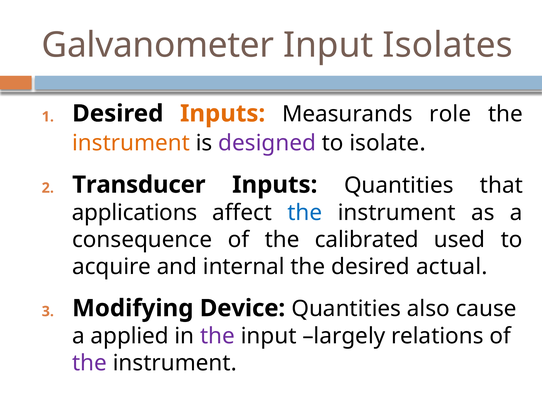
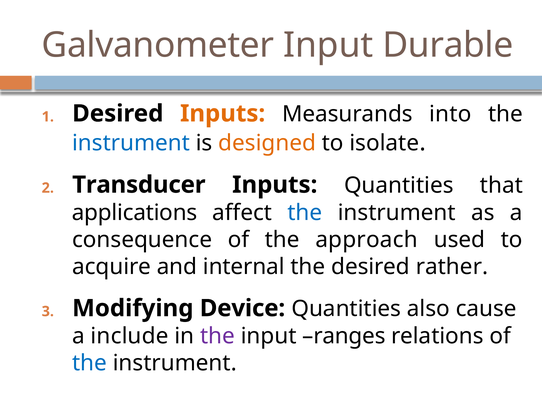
Isolates: Isolates -> Durable (448, 45)
role: role -> into (450, 114)
instrument colour: orange -> blue (131, 143)
designed colour: purple -> orange (267, 143)
calibrated: calibrated -> approach (367, 240)
actual: actual -> rather (452, 267)
applied: applied -> include (130, 337)
largely: largely -> ranges (344, 337)
the colour: purple -> blue (90, 364)
